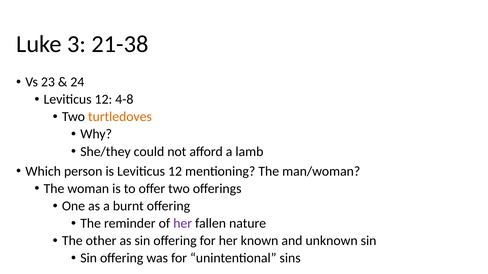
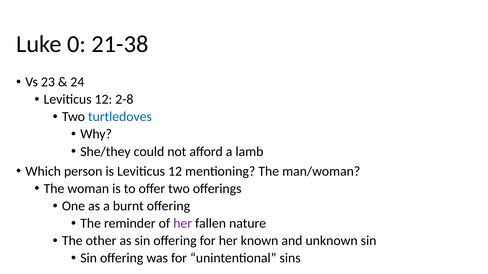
3: 3 -> 0 (77, 44)
4-8: 4-8 -> 2-8 (124, 100)
turtledoves colour: orange -> blue (120, 117)
